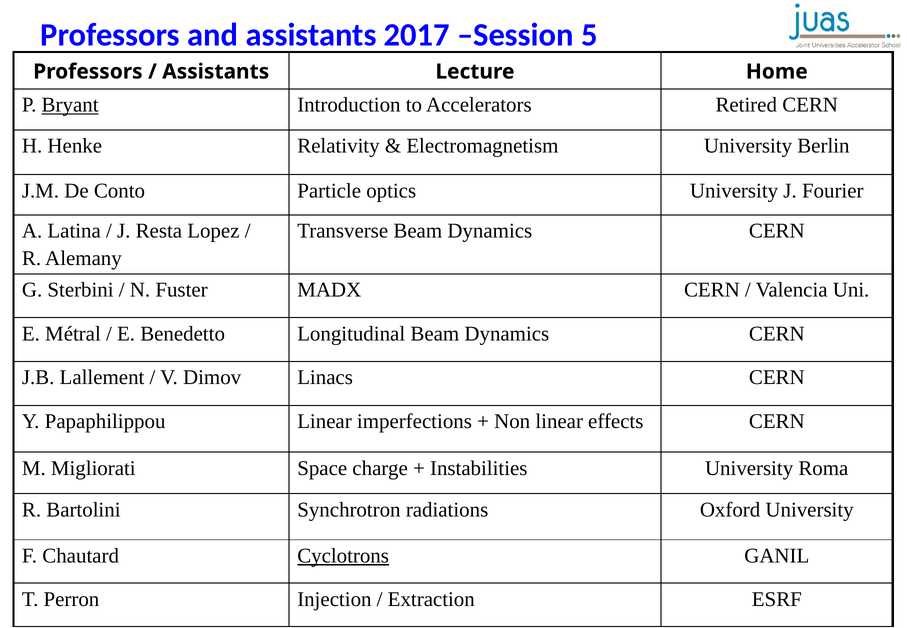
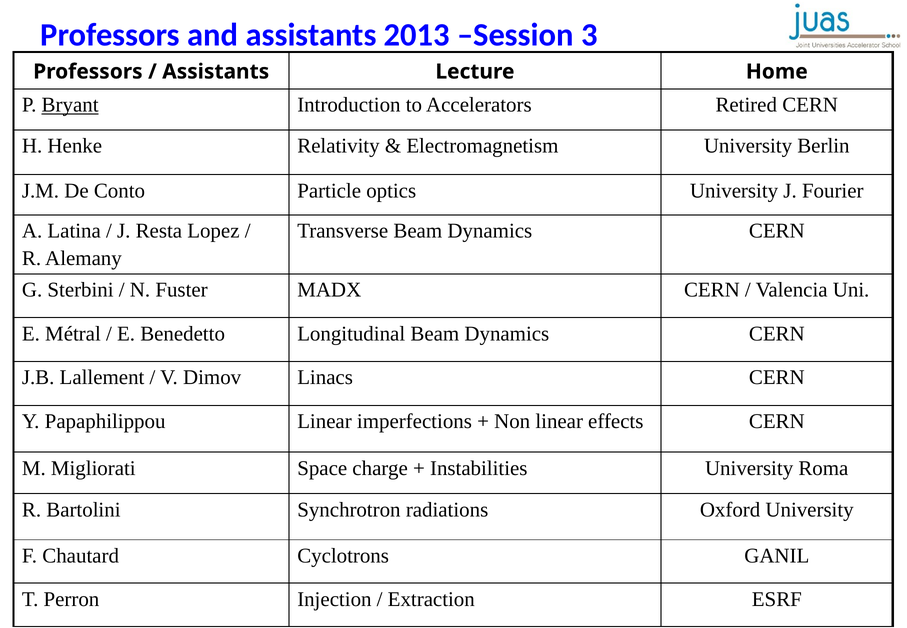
2017: 2017 -> 2013 (417, 35)
5: 5 -> 3 (589, 35)
Cyclotrons underline: present -> none (343, 556)
